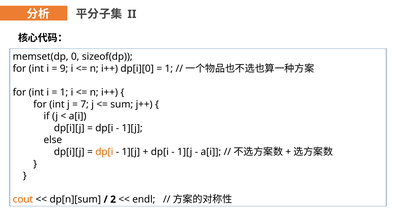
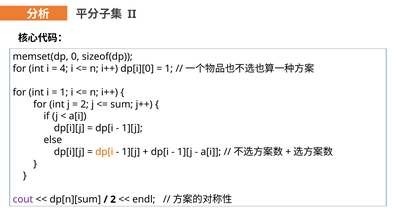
9: 9 -> 4 (64, 69)
7: 7 -> 2 (85, 104)
cout colour: orange -> purple (23, 199)
